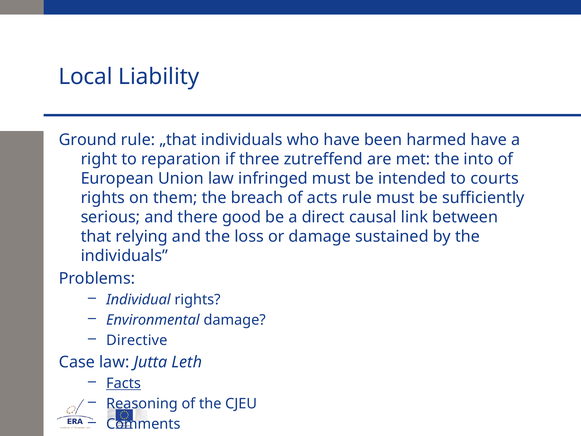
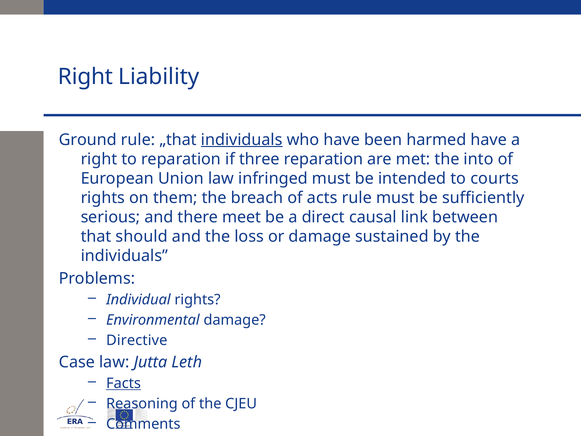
Local: Local -> Right (85, 77)
individuals underline: none -> present (242, 140)
three zutreffend: zutreffend -> reparation (323, 159)
good: good -> meet (242, 217)
relying: relying -> should (142, 236)
